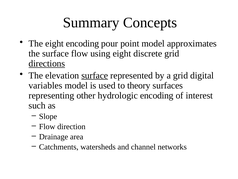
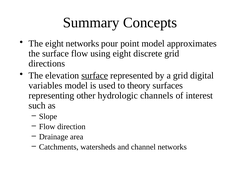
eight encoding: encoding -> networks (82, 43)
directions underline: present -> none (47, 63)
hydrologic encoding: encoding -> channels (157, 95)
